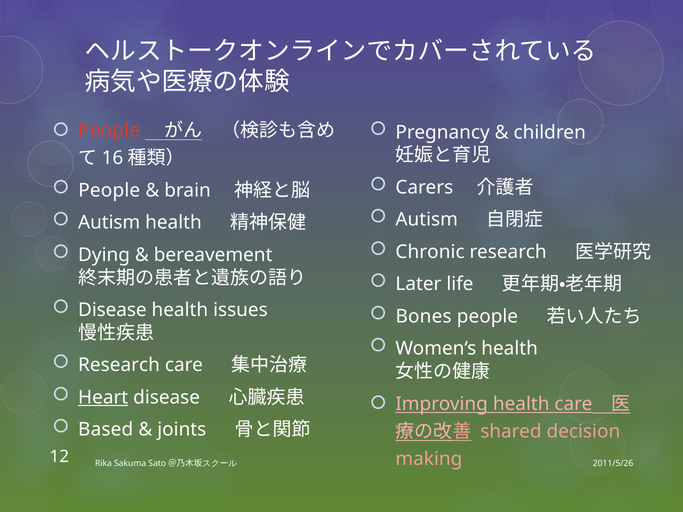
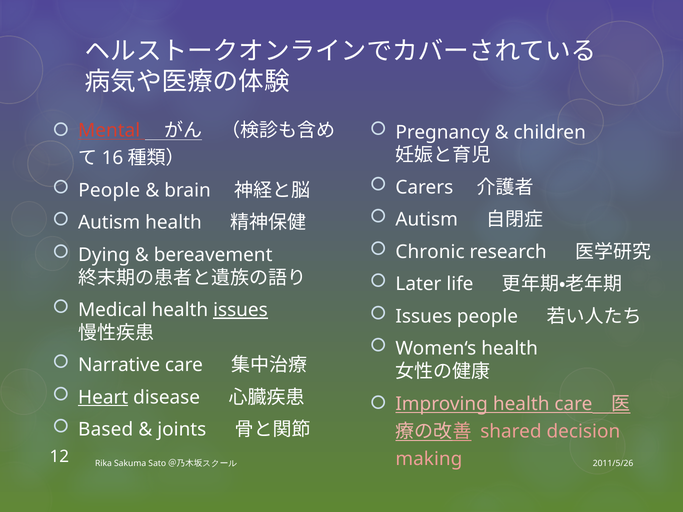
People: People -> Mental (109, 131)
Disease: Disease -> Medical (112, 310)
issues underline: none -> present (240, 310)
Bones: Bones -> Issues (424, 317)
Research: Research -> Narrative (119, 365)
